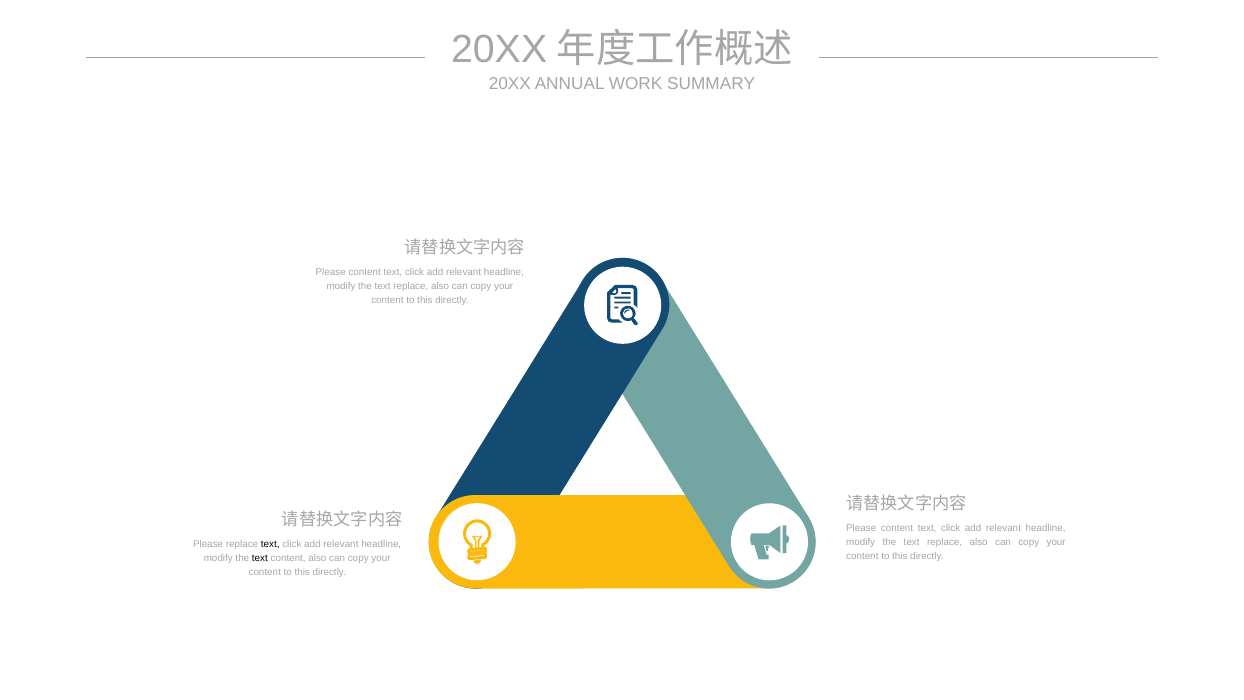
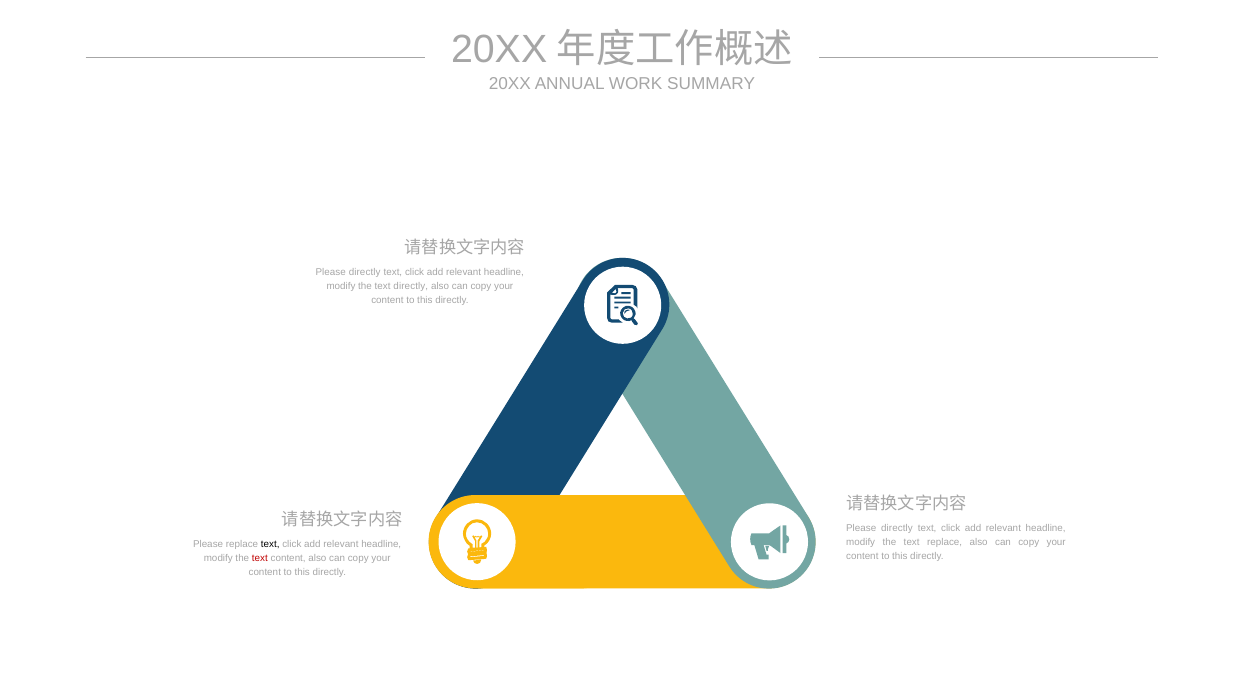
content: content -> directly (365, 272)
replace: replace -> directly (411, 286)
content: content -> directly (897, 528)
text colour: black -> red (260, 558)
